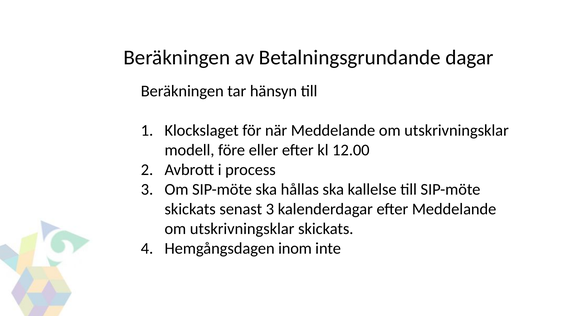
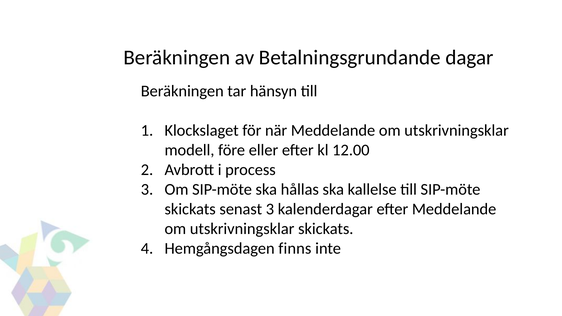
inom: inom -> finns (295, 249)
